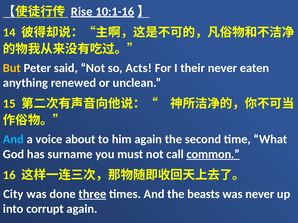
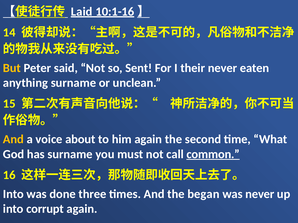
Rise: Rise -> Laid (82, 12)
Acts: Acts -> Sent (139, 68)
anything renewed: renewed -> surname (73, 83)
And colour: light blue -> yellow (13, 140)
City: City -> Into (13, 194)
three underline: present -> none (92, 194)
beasts: beasts -> began (203, 194)
